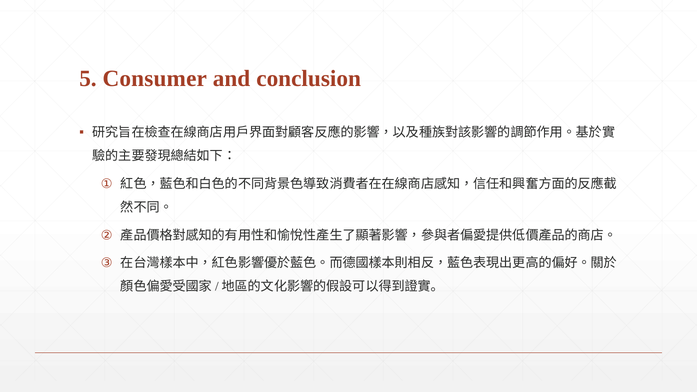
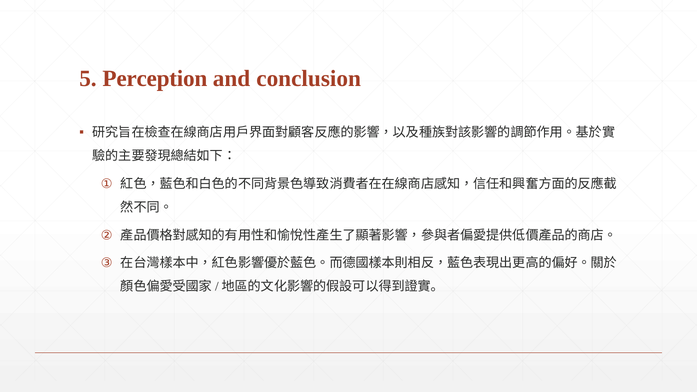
Consumer: Consumer -> Perception (155, 79)
